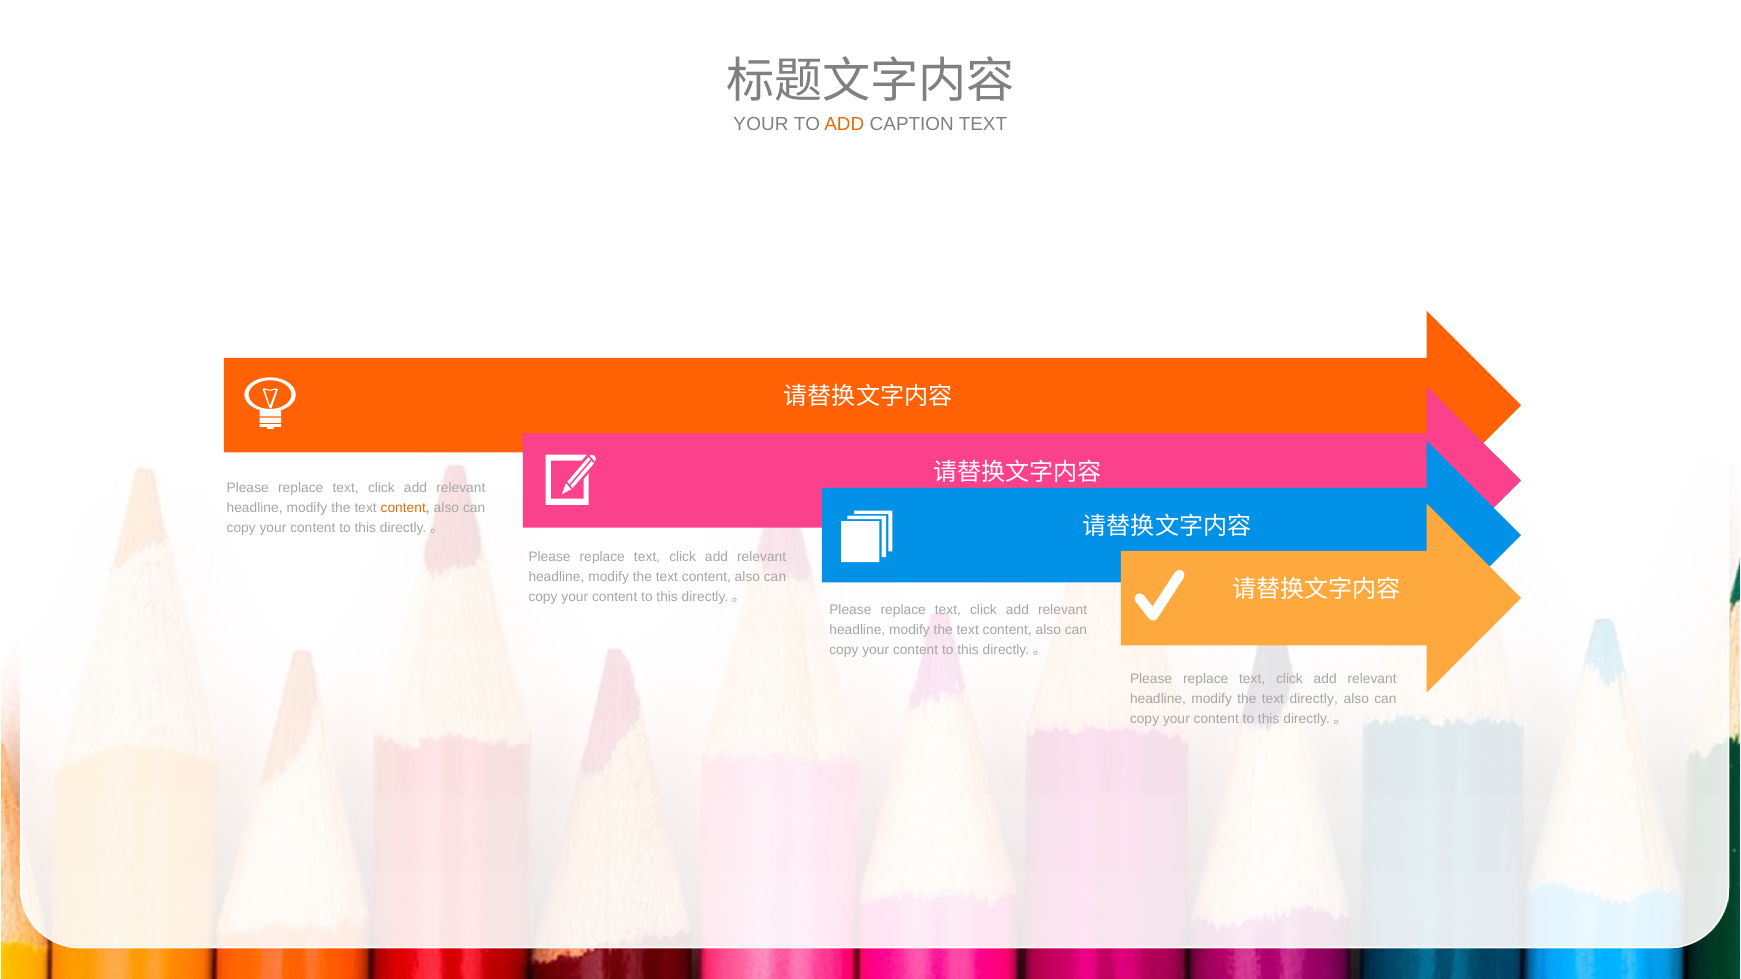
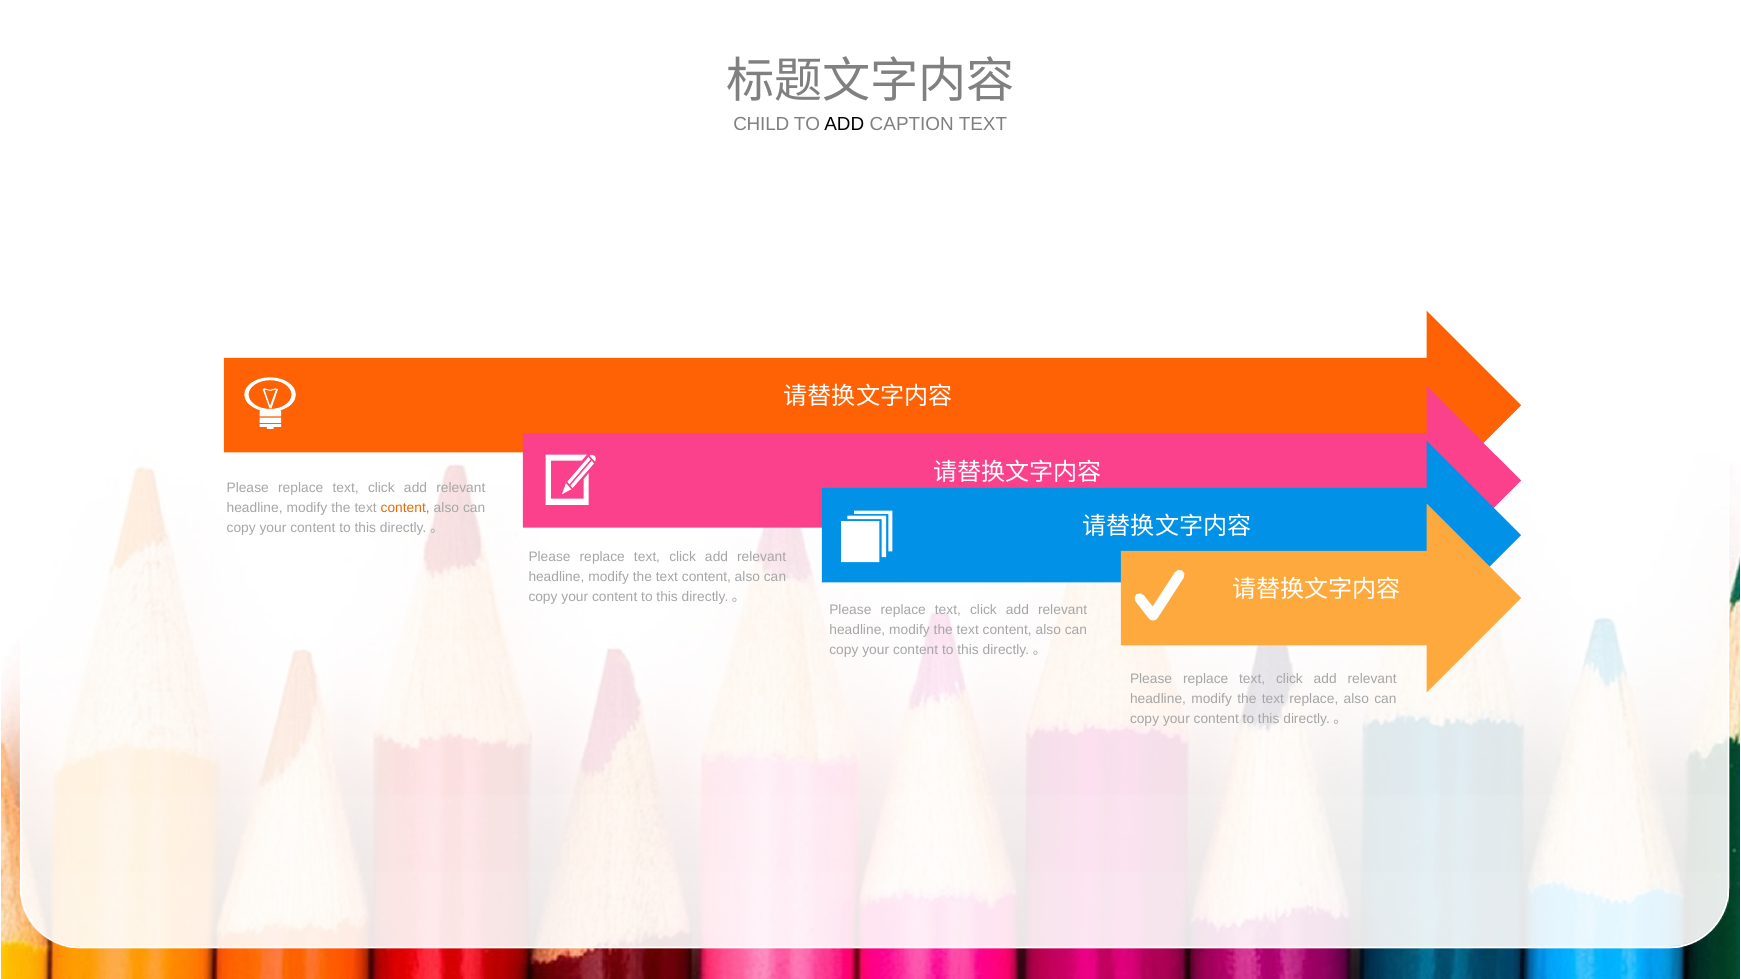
YOUR: YOUR -> CHILD (761, 124)
ADD colour: orange -> black (844, 124)
text directly: directly -> replace (1314, 699)
